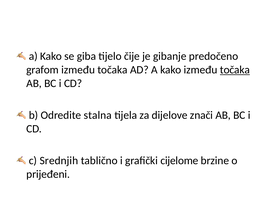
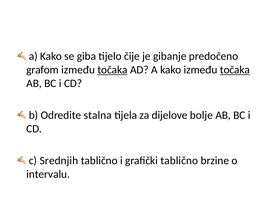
točaka underline: none -> present (112, 70)
znači: znači -> bolje (201, 115)
grafički cijelome: cijelome -> tablično (179, 160)
prijeđeni: prijeđeni -> intervalu (48, 174)
